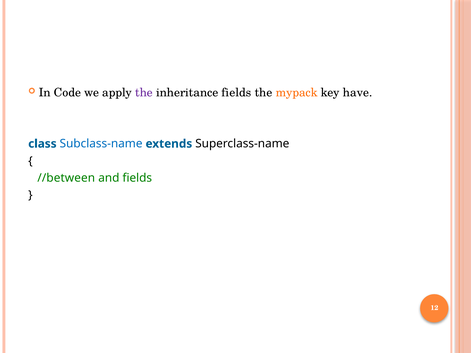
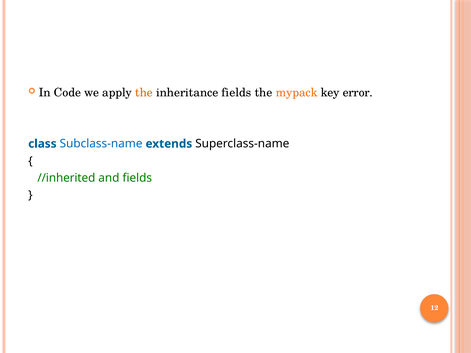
the colour: purple -> orange (144, 93)
have: have -> error (358, 93)
//between: //between -> //inherited (66, 178)
